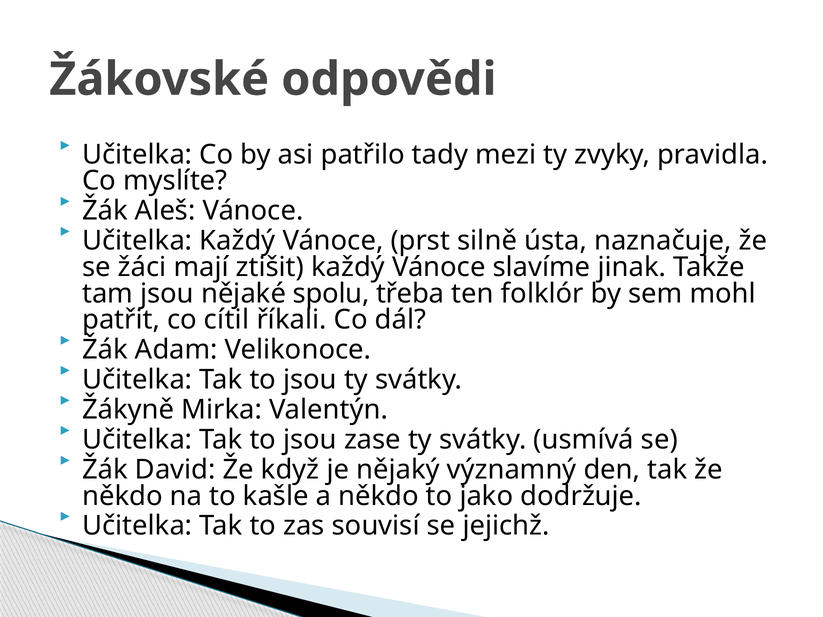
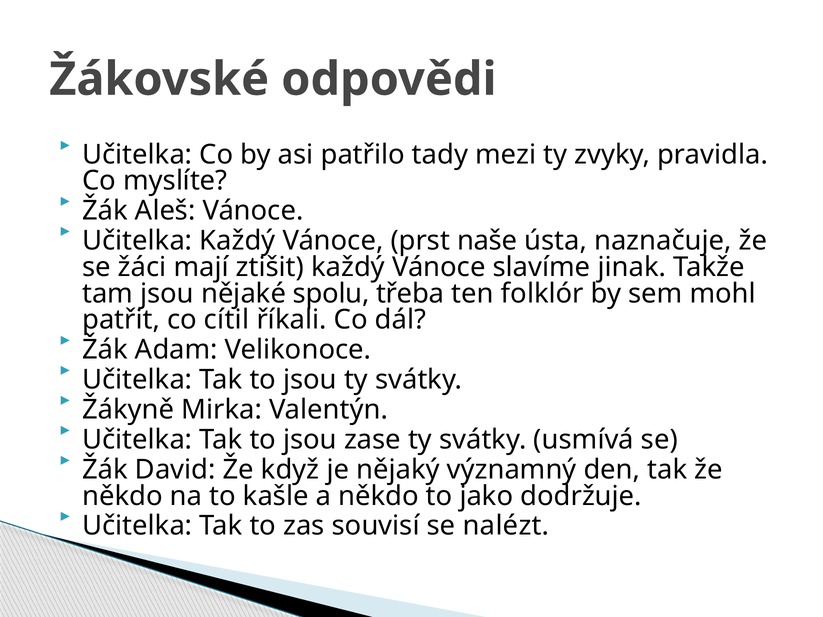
silně: silně -> naše (487, 241)
jejichž: jejichž -> nalézt (506, 526)
